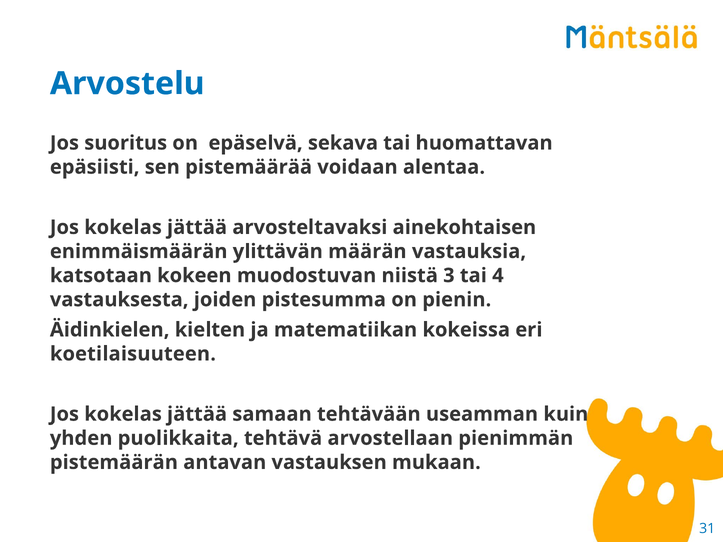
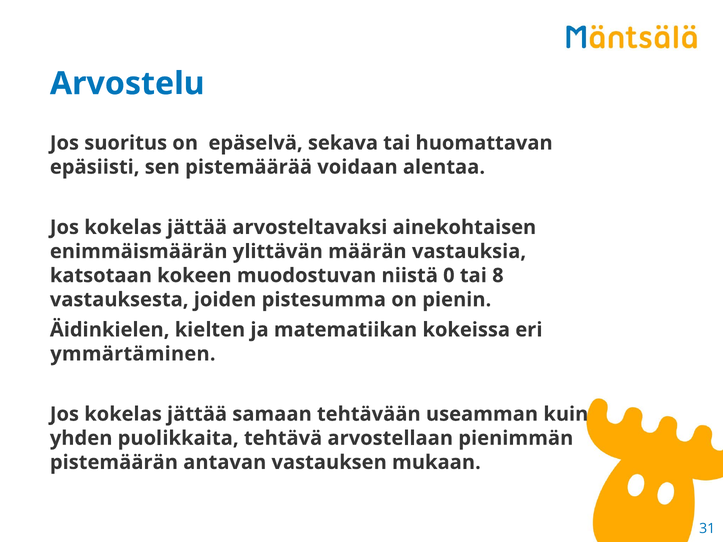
3: 3 -> 0 (449, 276)
4: 4 -> 8 (498, 276)
koetilaisuuteen: koetilaisuuteen -> ymmärtäminen (133, 354)
